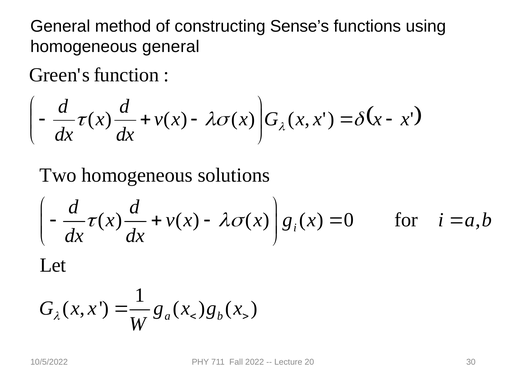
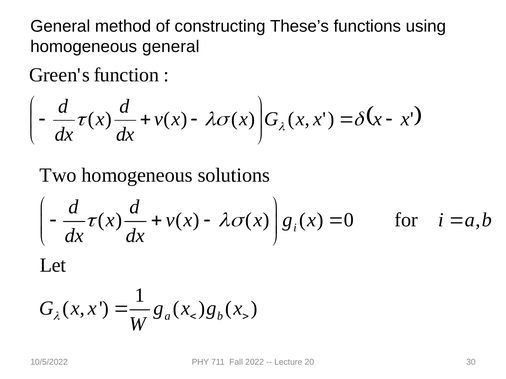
Sense’s: Sense’s -> These’s (300, 26)
